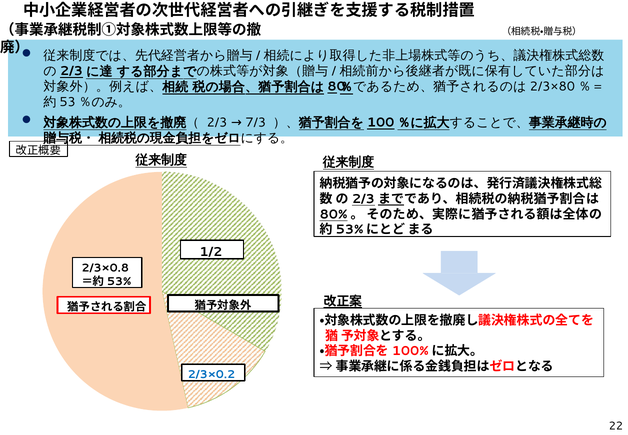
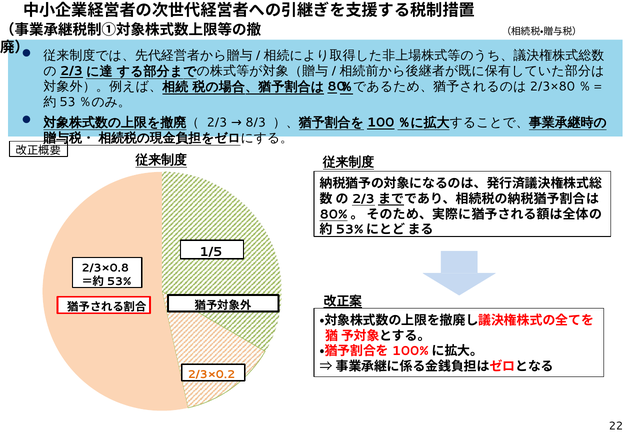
7/3: 7/3 -> 8/3 (256, 122)
1/2: 1/2 -> 1/5 (211, 252)
2/3×0.2 colour: blue -> orange (211, 374)
